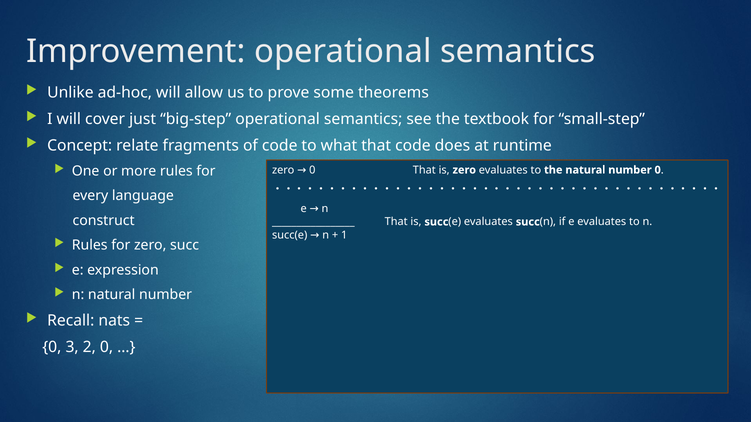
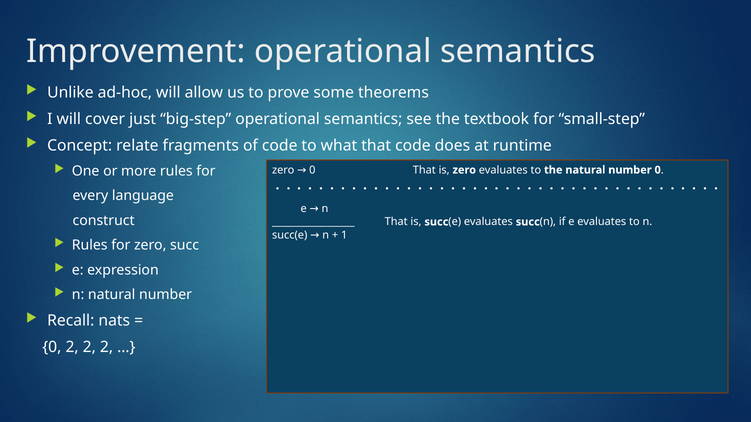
0 3: 3 -> 2 (72, 347)
0: 0 -> 2 (107, 347)
